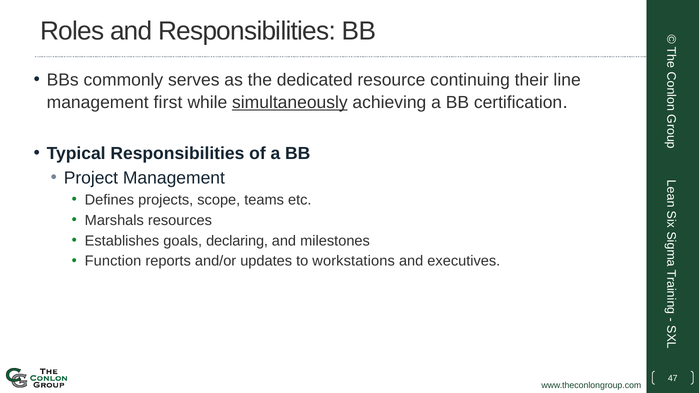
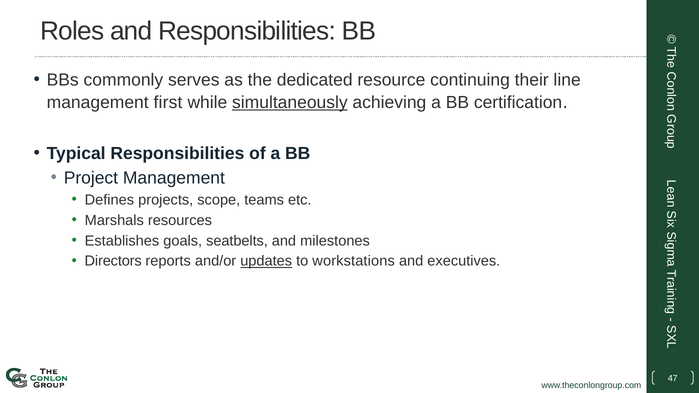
declaring: declaring -> seatbelts (237, 241)
Function: Function -> Directors (113, 261)
updates underline: none -> present (266, 261)
